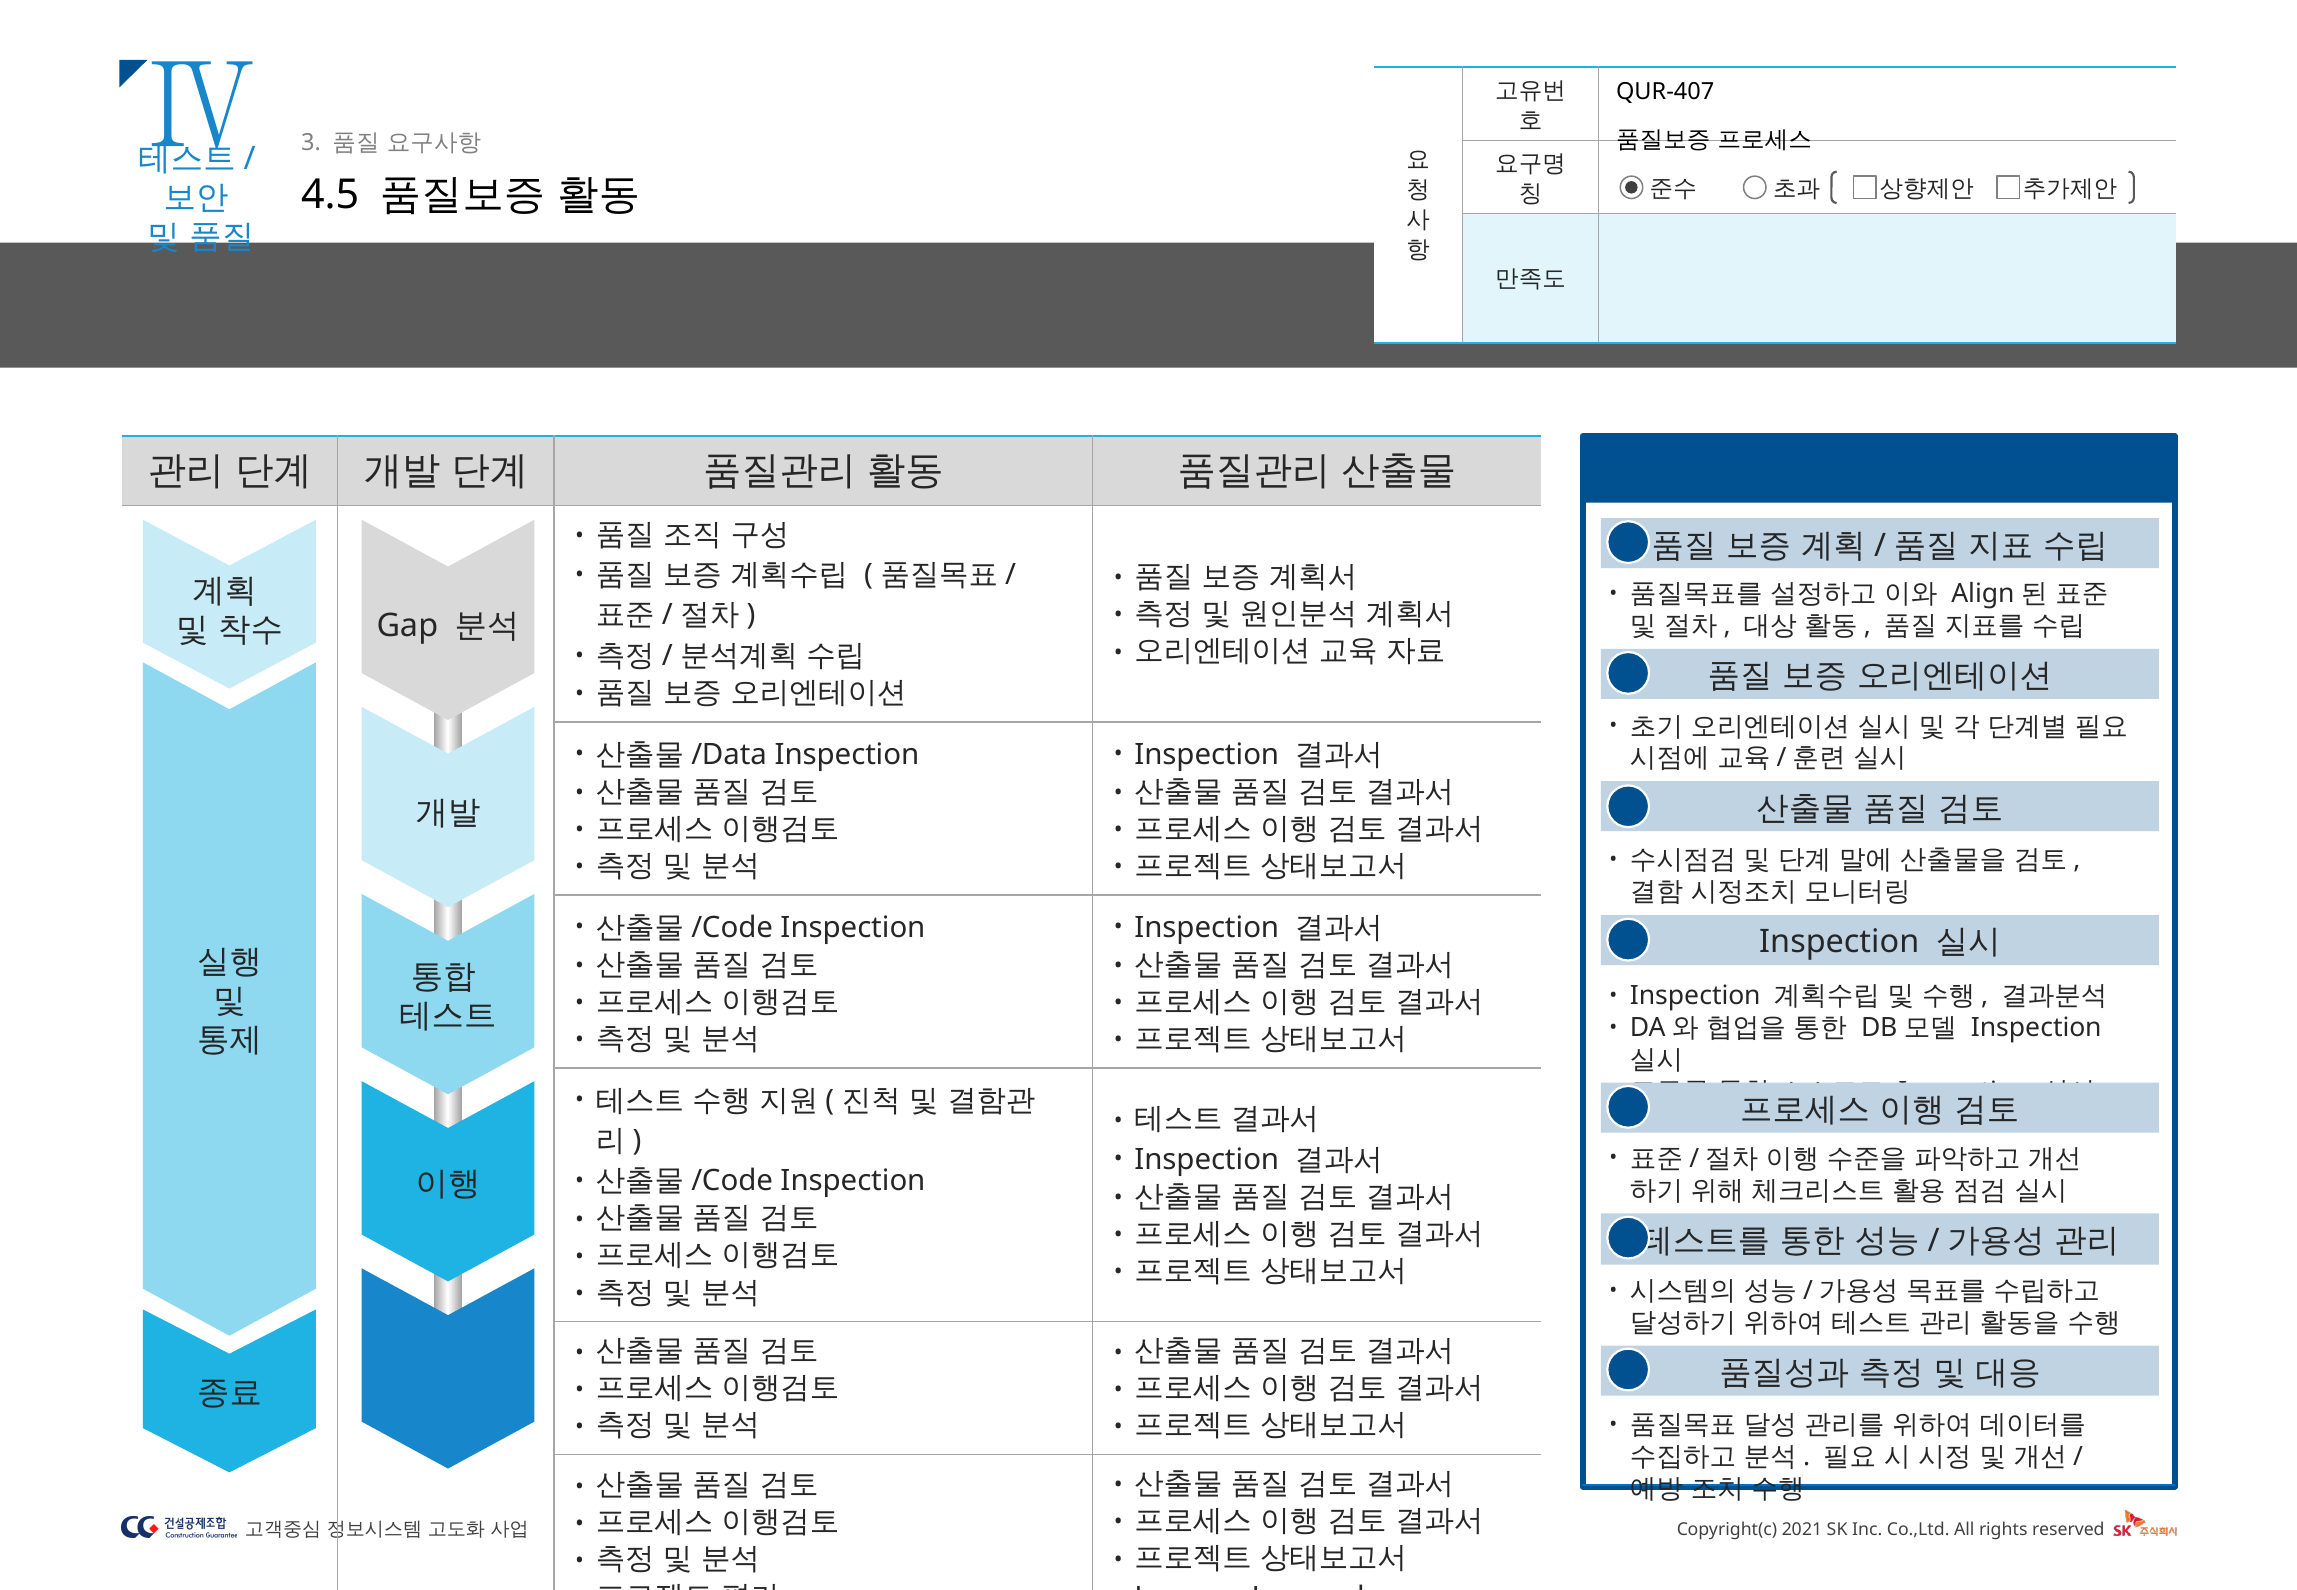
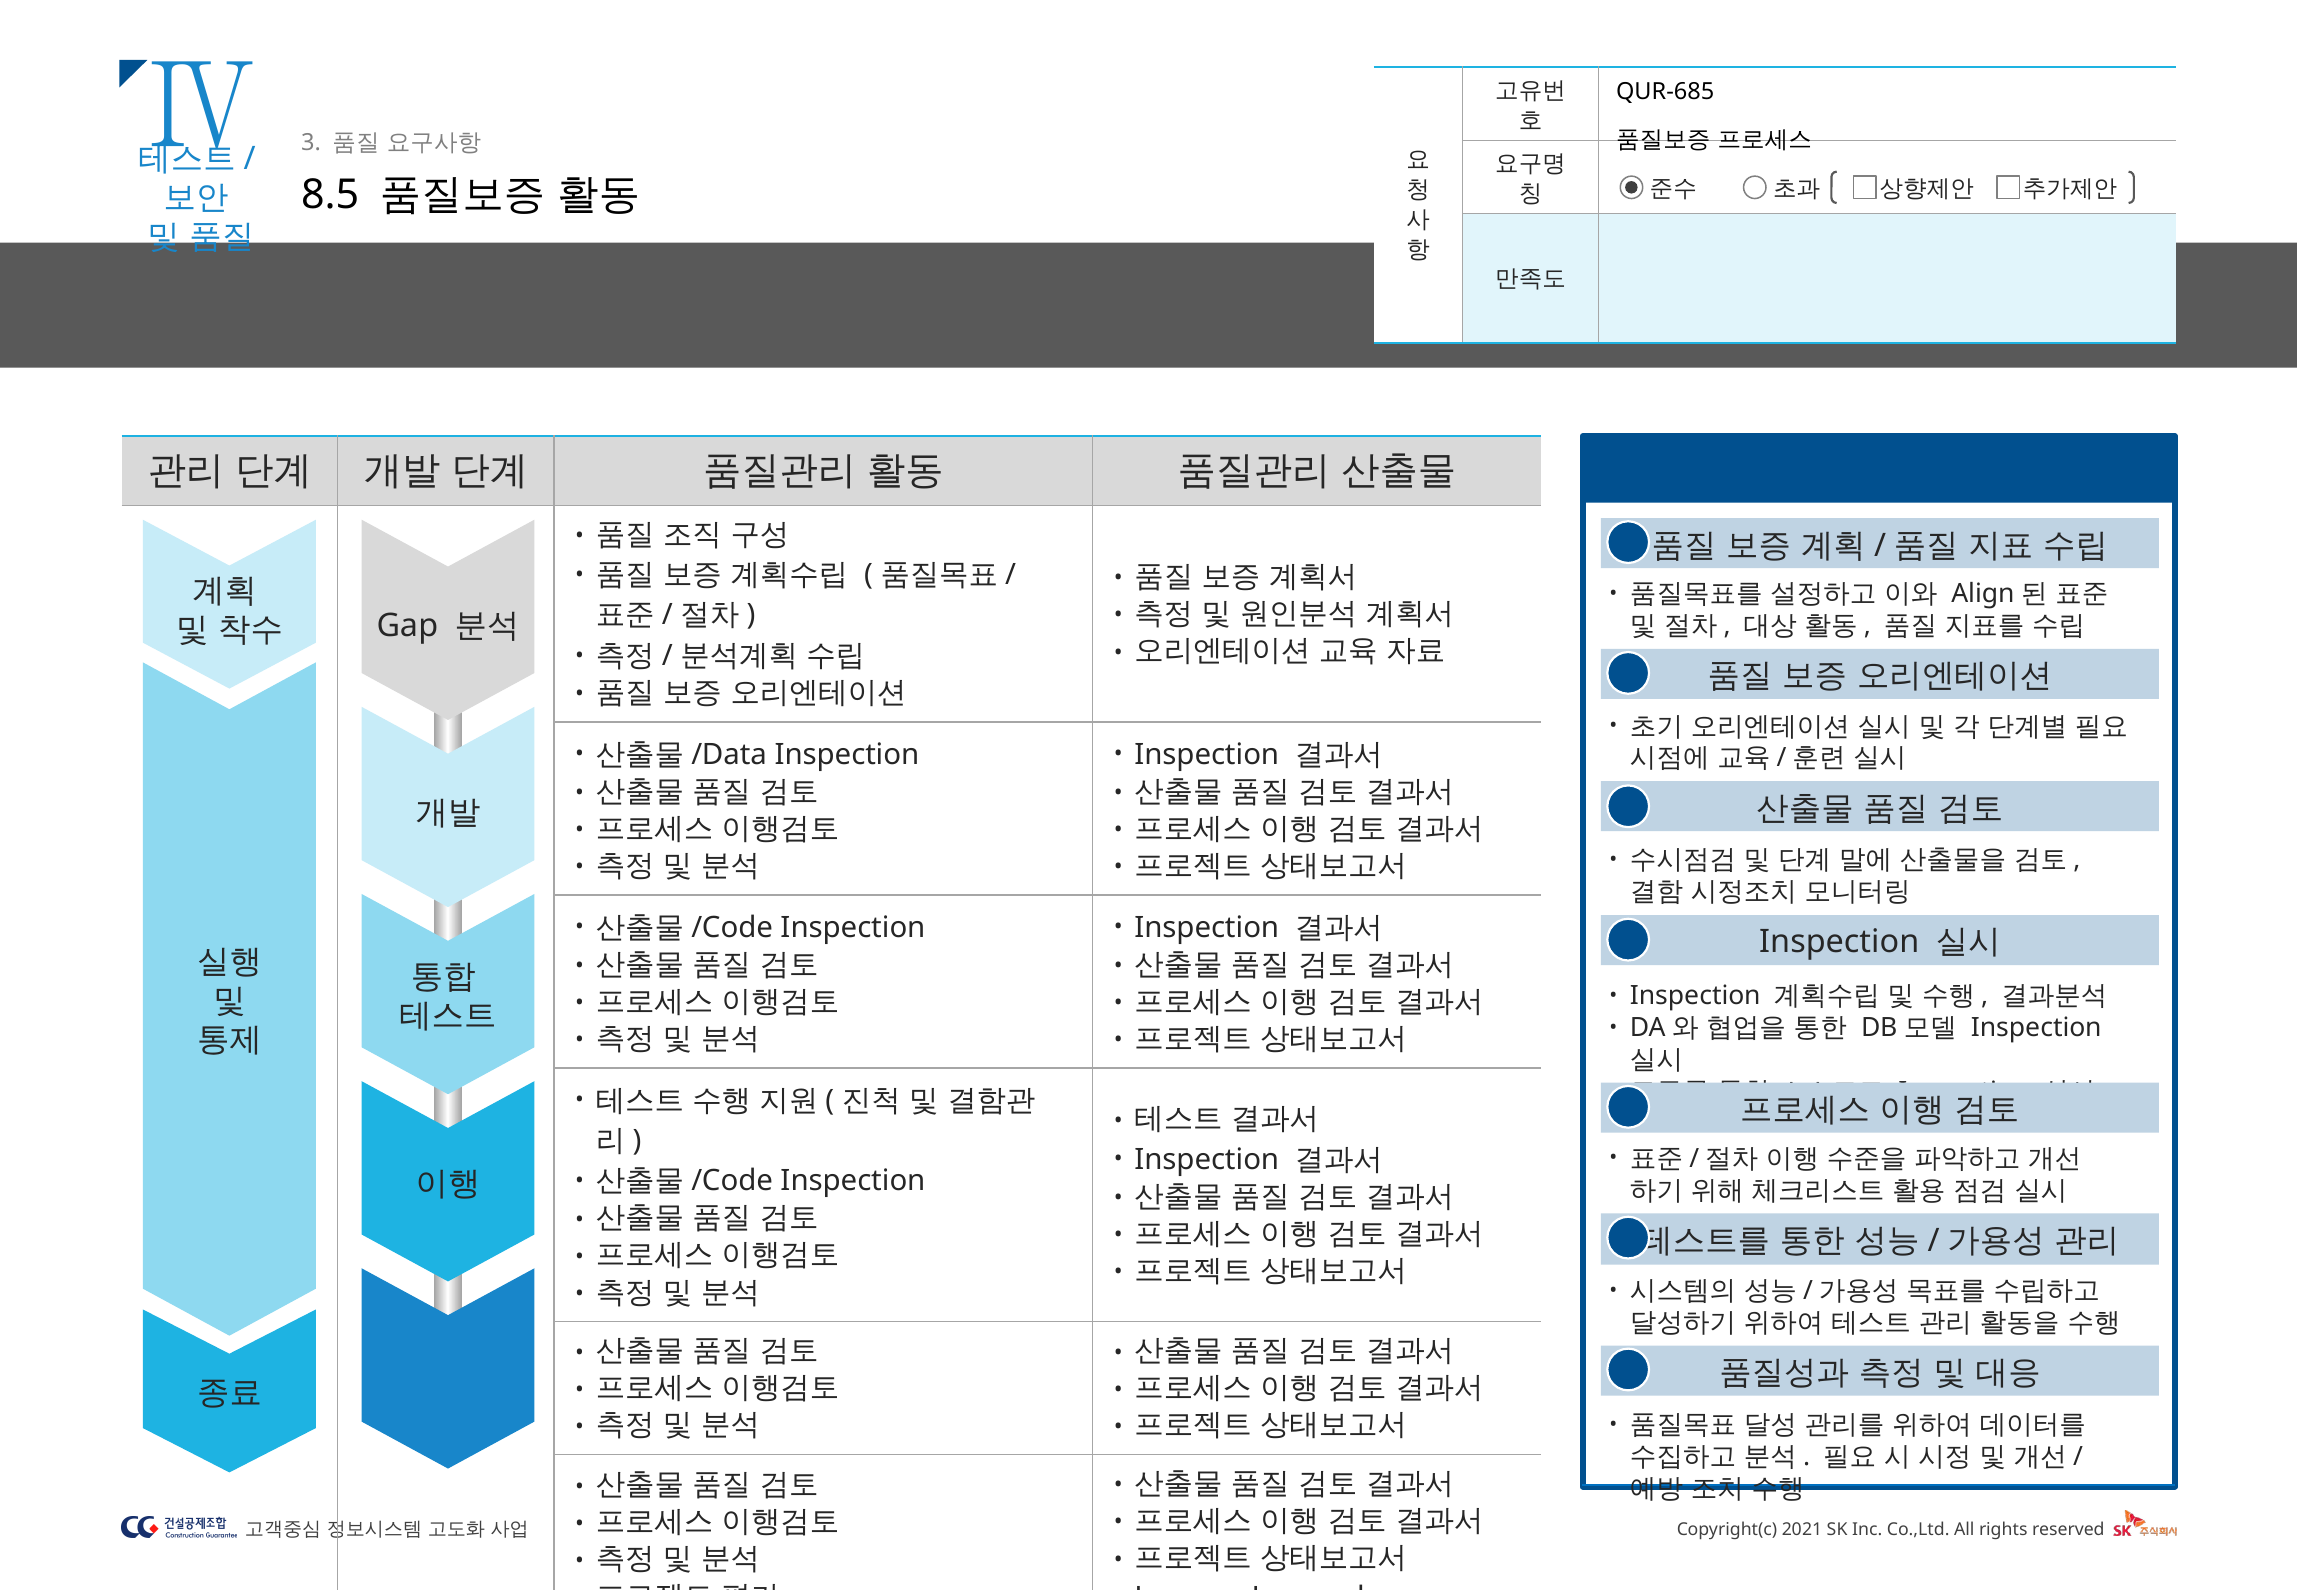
QUR-407: QUR-407 -> QUR-685 (1665, 92)
4.5: 4.5 -> 8.5 (330, 195)
